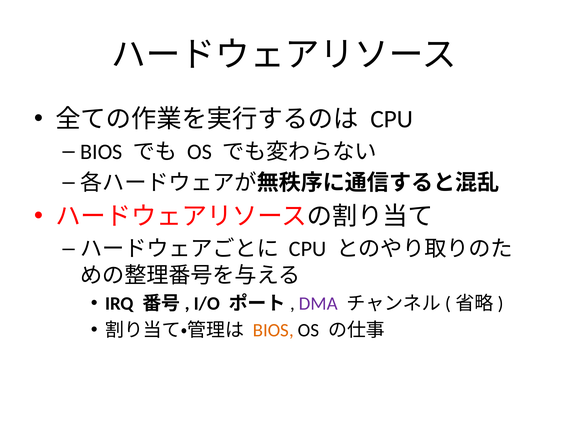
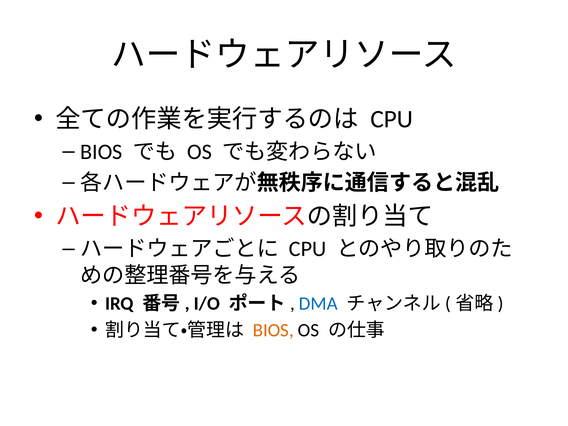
DMA colour: purple -> blue (318, 304)
